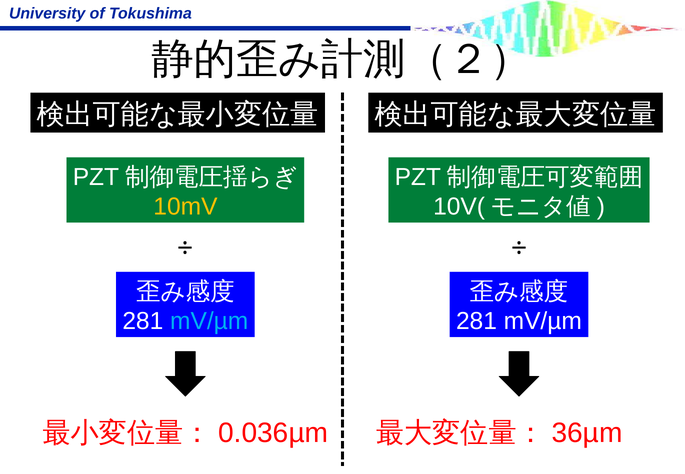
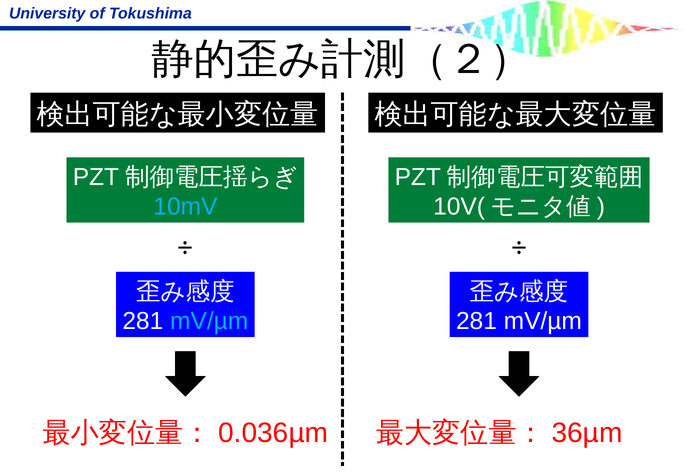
10mV colour: yellow -> light blue (185, 207)
